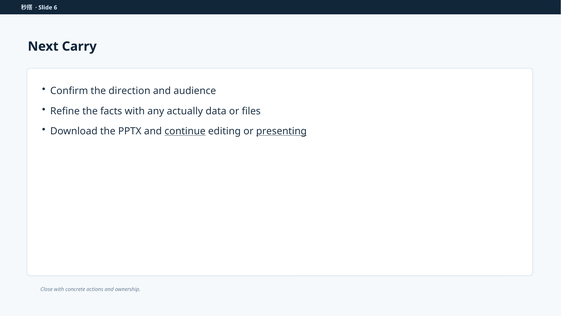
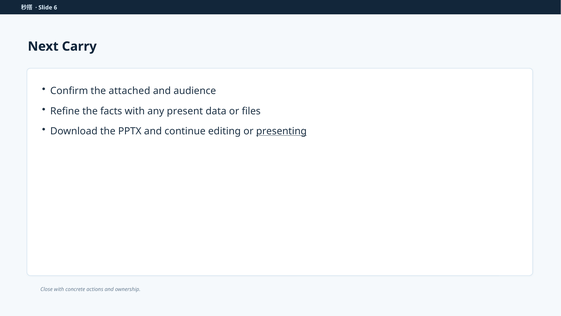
direction: direction -> attached (129, 91)
actually: actually -> present (185, 111)
continue underline: present -> none (185, 131)
